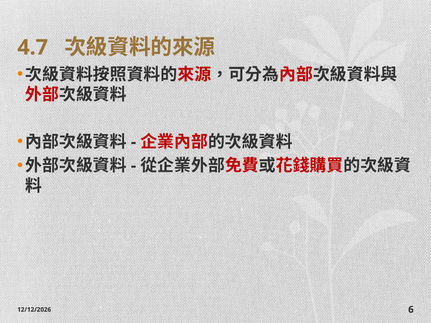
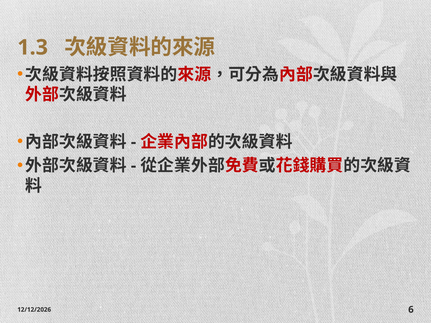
4.7: 4.7 -> 1.3 (33, 47)
